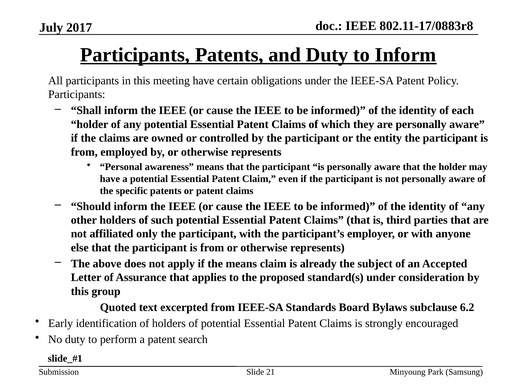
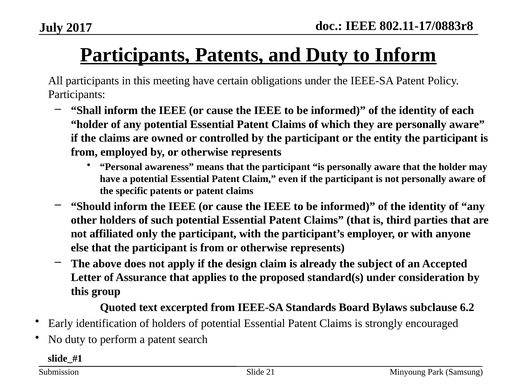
the means: means -> design (241, 264)
